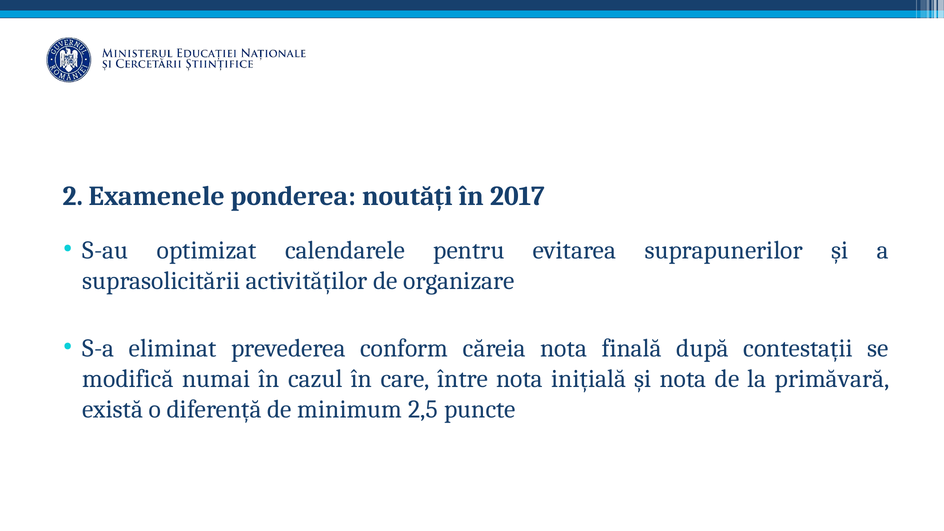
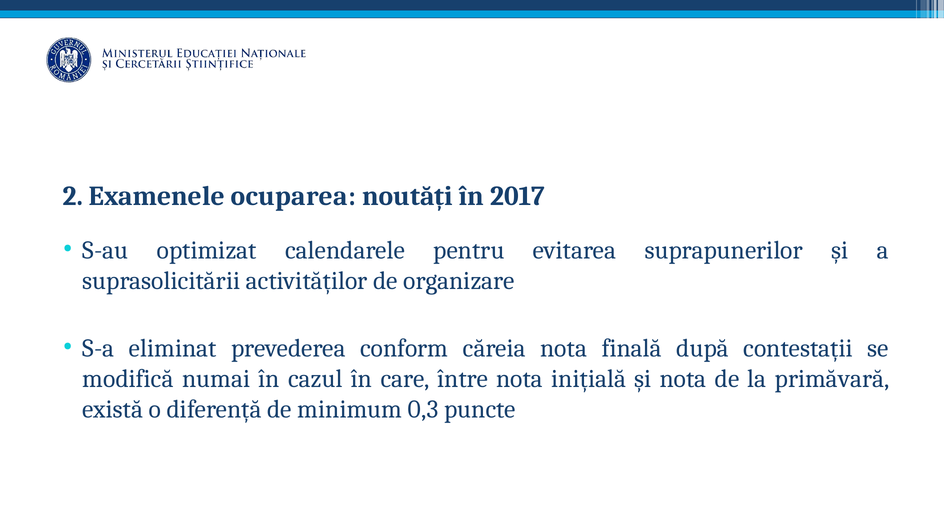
ponderea: ponderea -> ocuparea (293, 196)
2,5: 2,5 -> 0,3 (423, 409)
